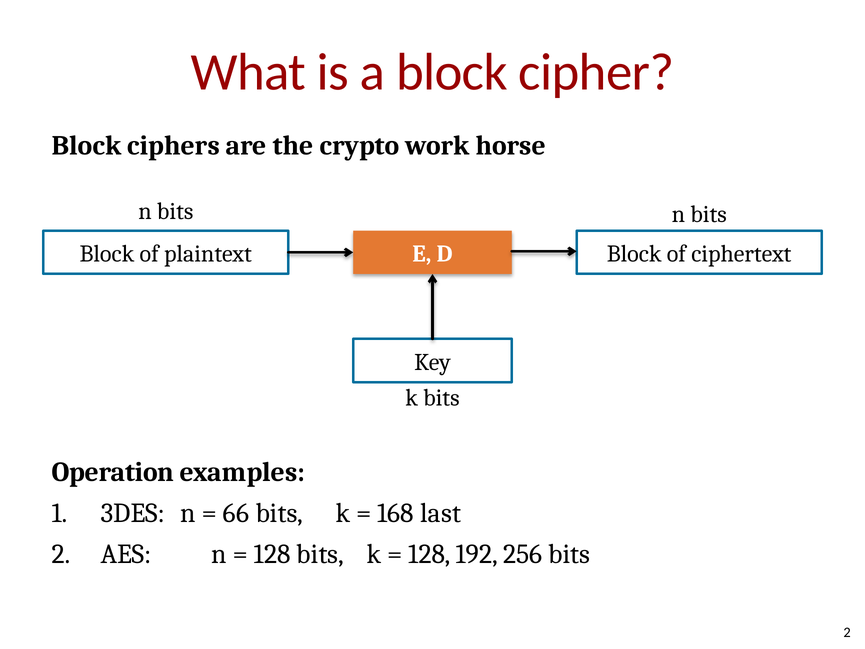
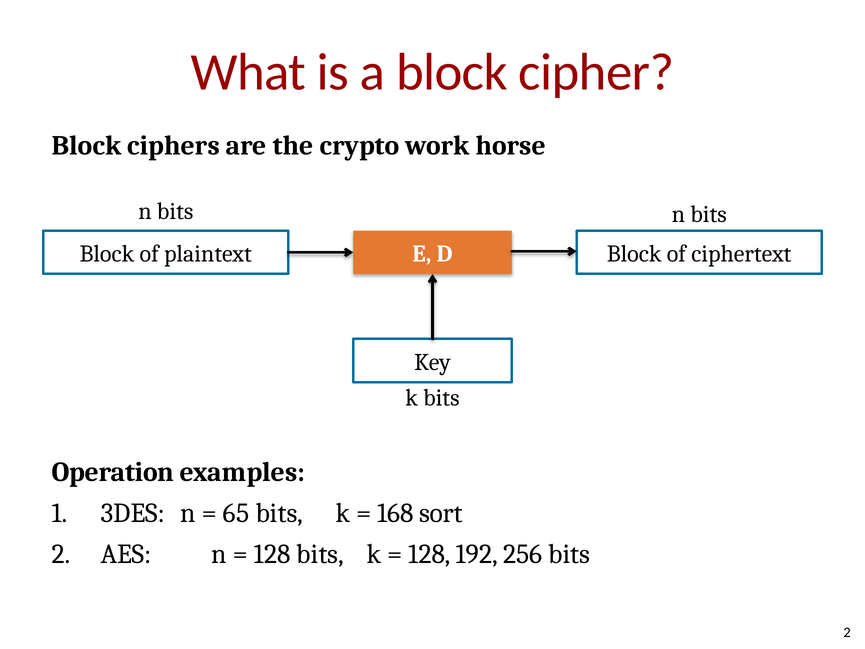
66: 66 -> 65 (236, 513)
last: last -> sort (441, 513)
